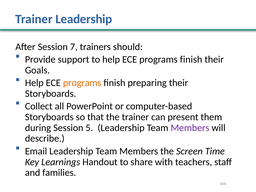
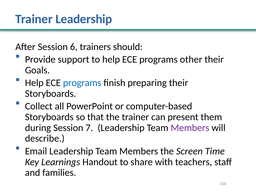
7: 7 -> 6 (74, 47)
finish: finish -> other (191, 59)
programs colour: orange -> blue (82, 83)
5: 5 -> 7 (89, 128)
